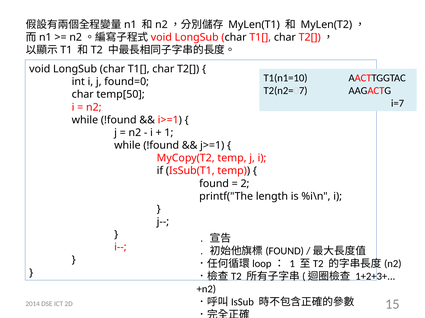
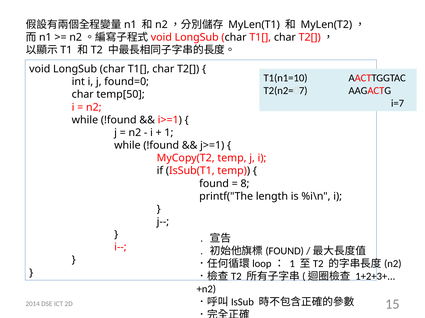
2: 2 -> 8 (245, 184)
